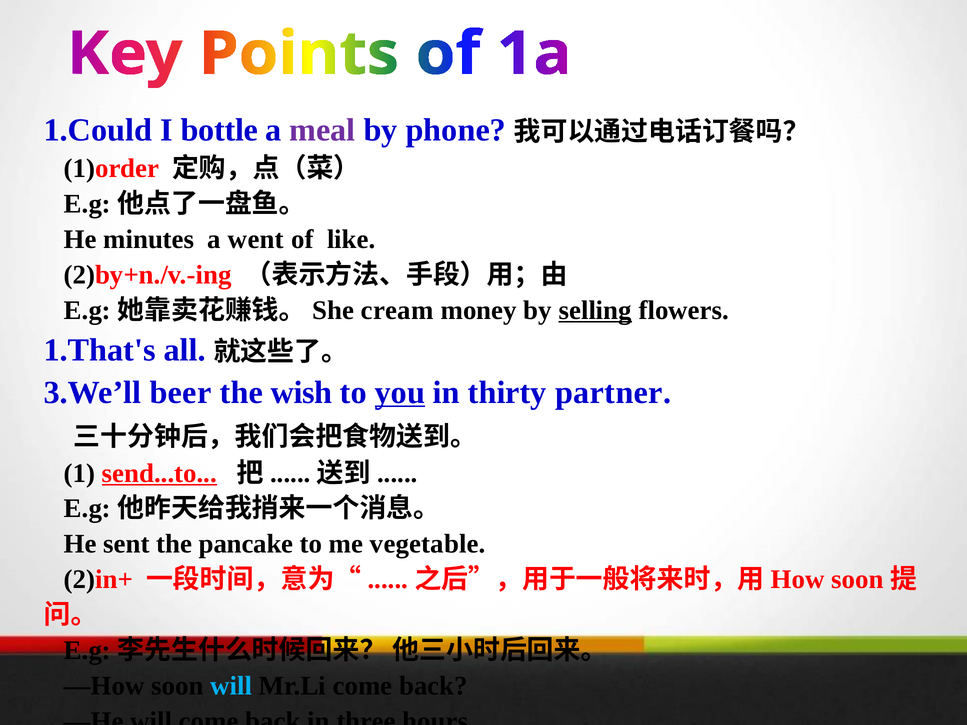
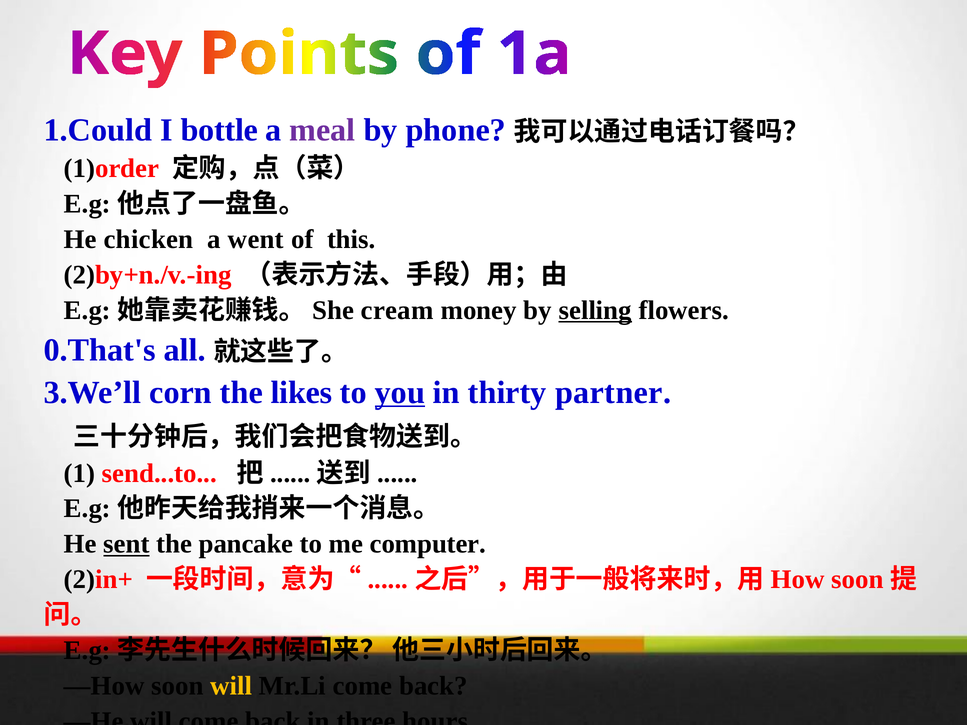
minutes: minutes -> chicken (149, 239)
like: like -> this (351, 239)
1.That's: 1.That's -> 0.That's (100, 350)
beer: beer -> corn (181, 393)
wish: wish -> likes (302, 393)
send...to underline: present -> none (159, 473)
sent underline: none -> present (127, 544)
vegetable: vegetable -> computer (428, 544)
will colour: light blue -> yellow (231, 686)
